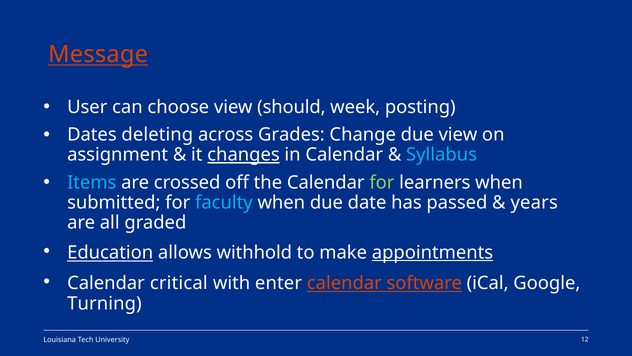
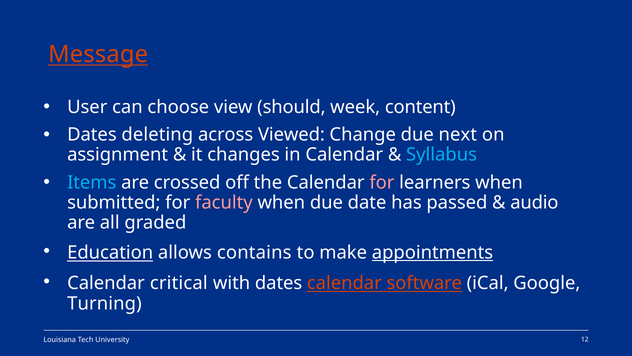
posting: posting -> content (420, 107)
Grades: Grades -> Viewed (291, 135)
due view: view -> next (458, 135)
changes underline: present -> none (244, 155)
for colour: light green -> pink (382, 182)
faculty colour: light blue -> pink (224, 202)
years: years -> audio (534, 202)
withhold: withhold -> contains (254, 252)
with enter: enter -> dates (279, 283)
